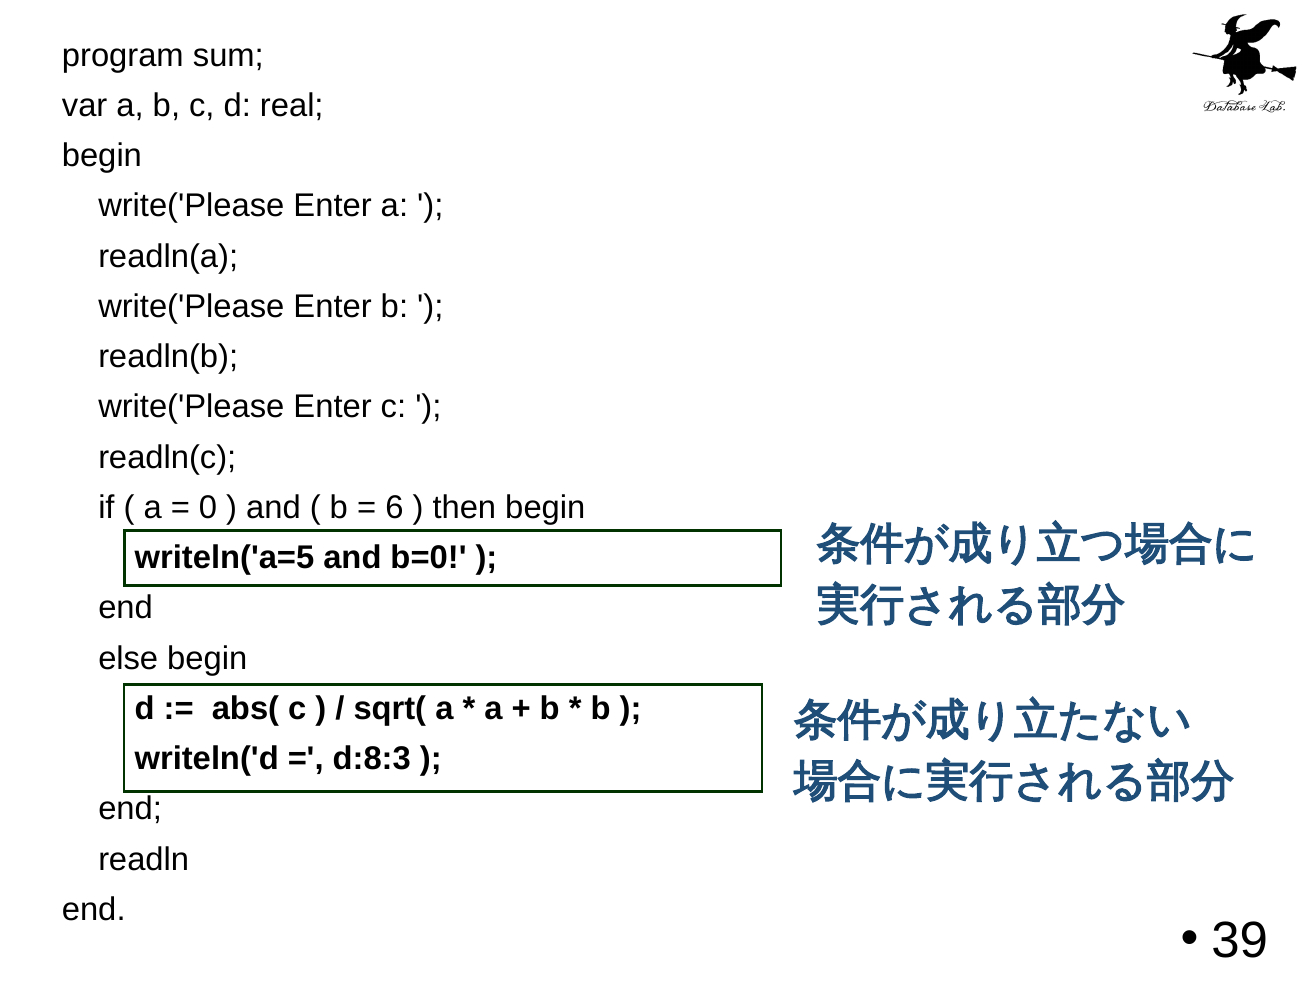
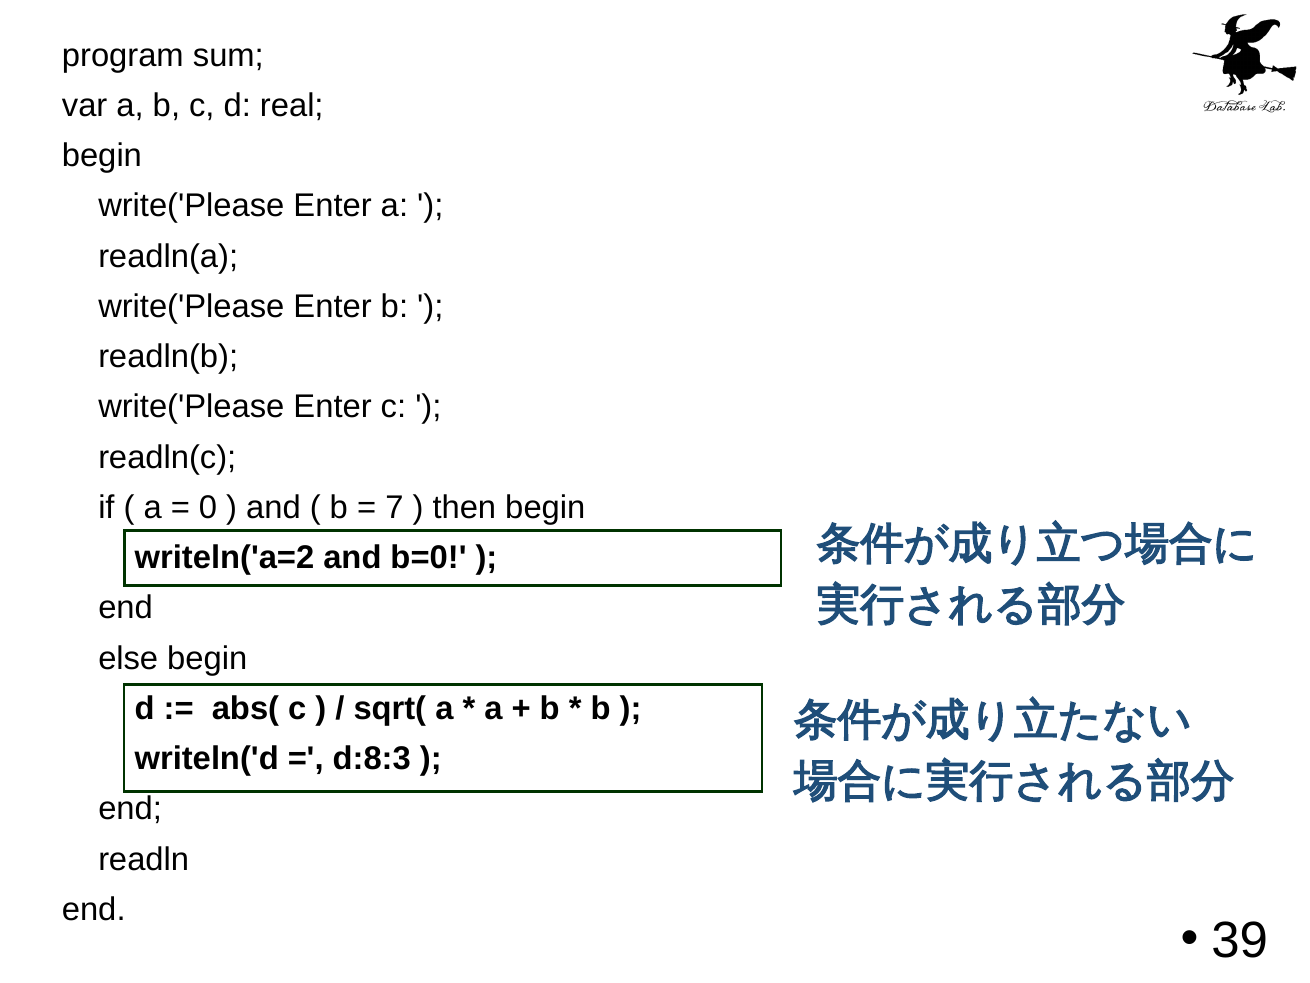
6: 6 -> 7 (394, 507)
writeln('a=5: writeln('a=5 -> writeln('a=2 (224, 558)
